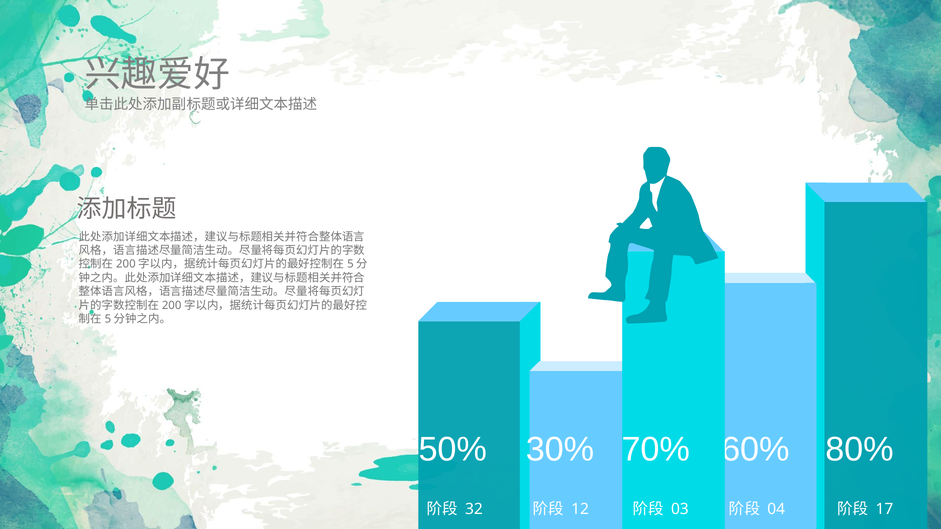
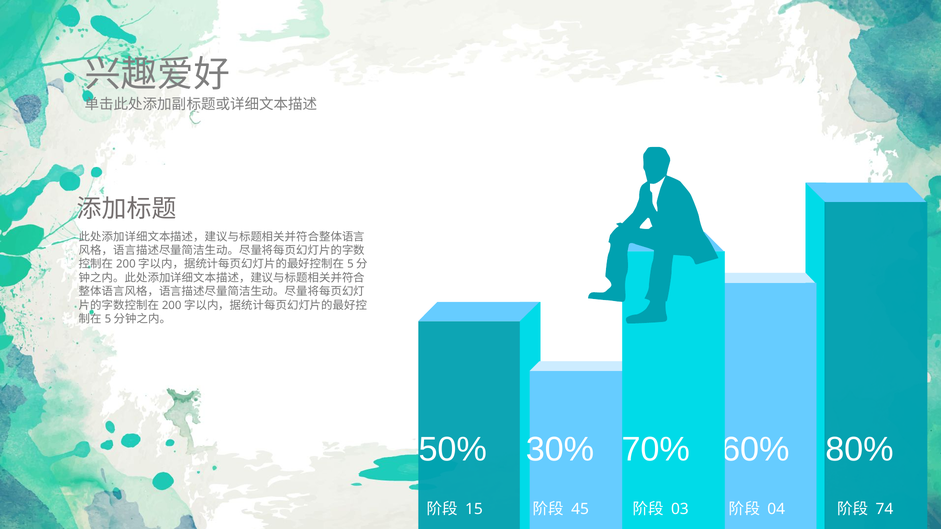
32: 32 -> 15 (474, 509)
12: 12 -> 45 (580, 509)
17: 17 -> 74 (884, 509)
